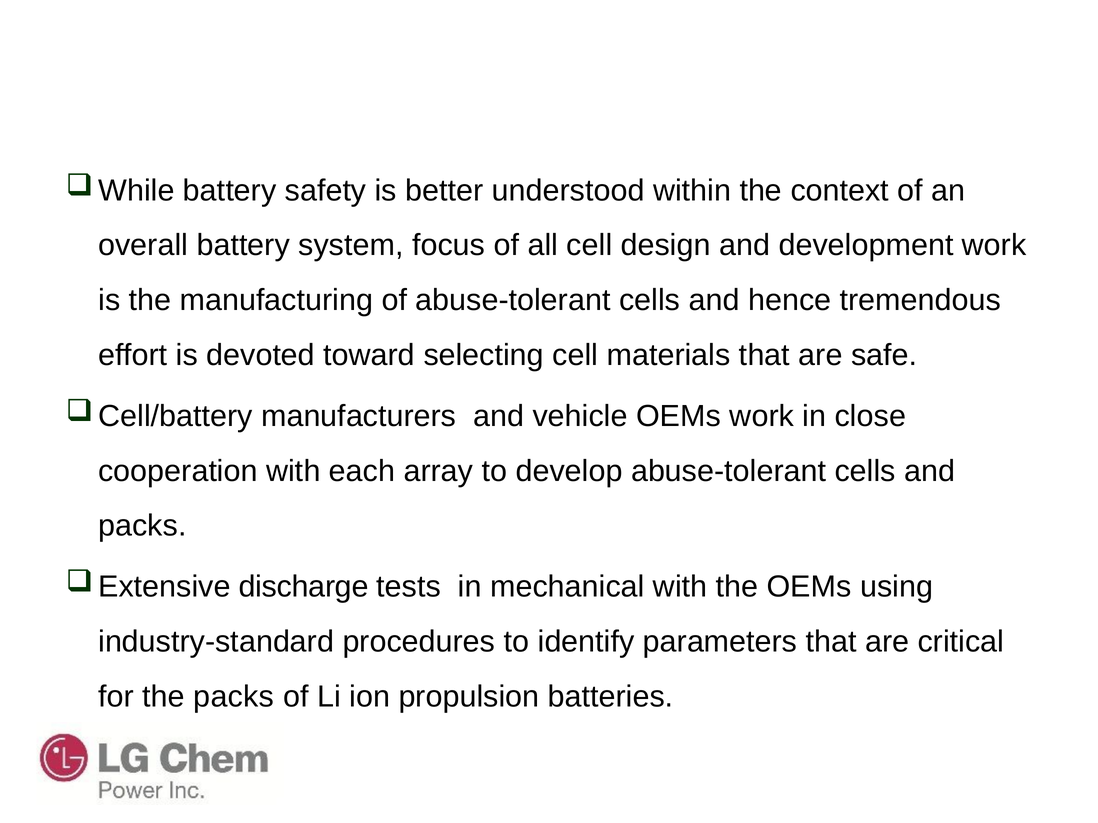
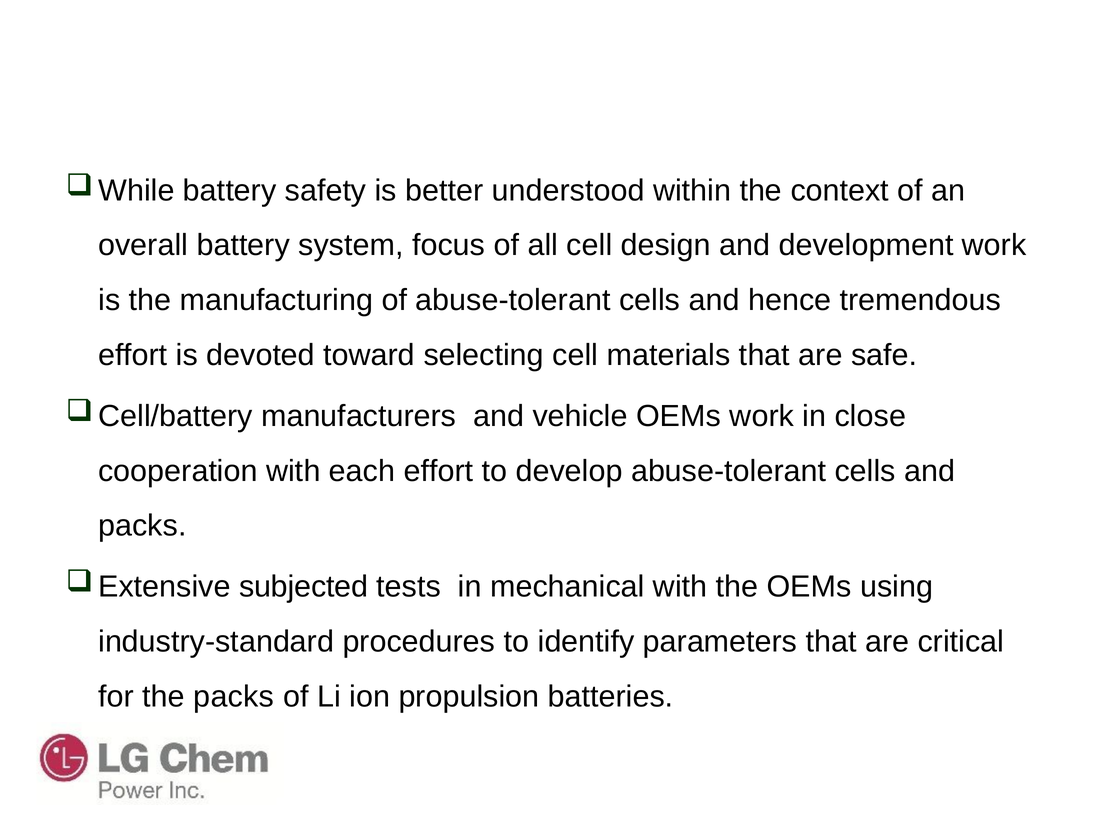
each array: array -> effort (438, 471)
discharge: discharge -> subjected (304, 587)
